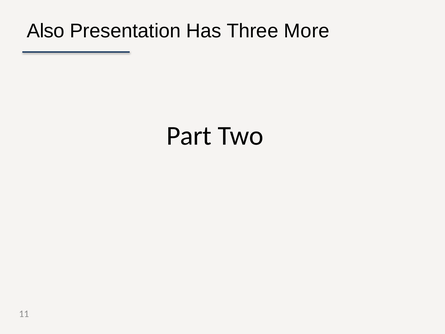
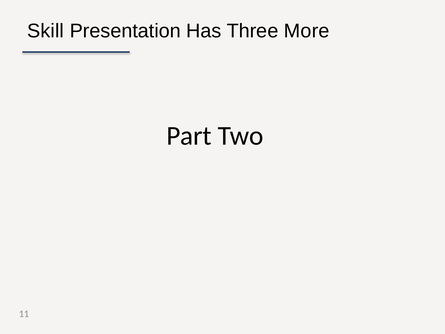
Also: Also -> Skill (46, 31)
